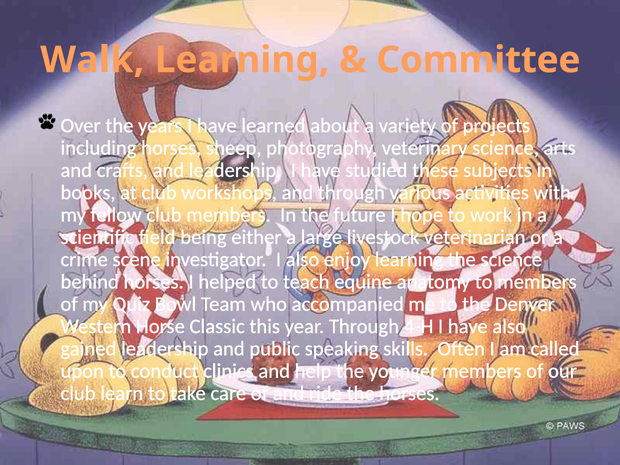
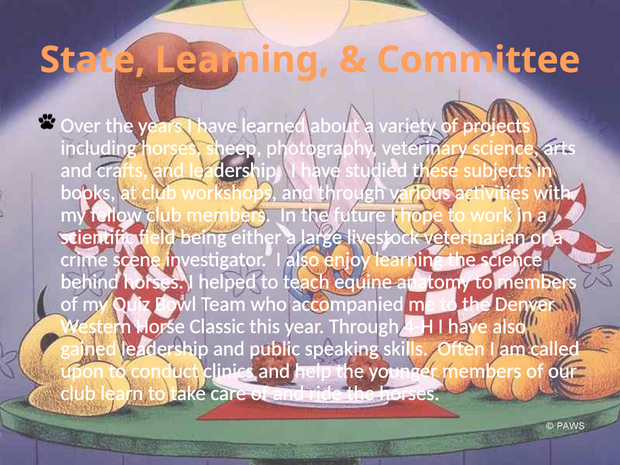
Walk: Walk -> State (93, 60)
